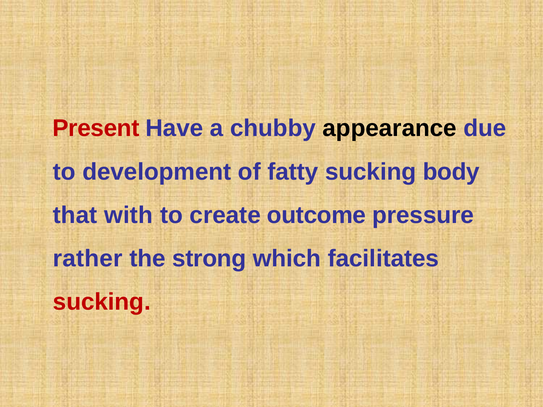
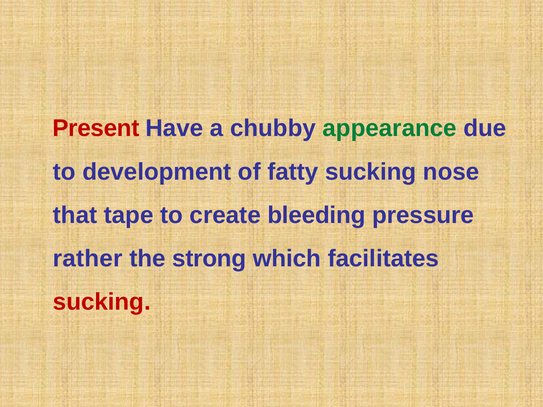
appearance colour: black -> green (390, 128)
body: body -> nose (451, 172)
with: with -> tape (129, 215)
outcome: outcome -> bleeding (316, 215)
